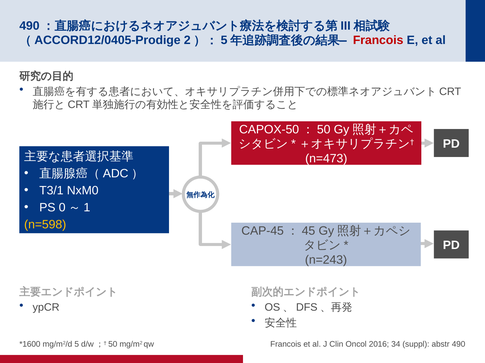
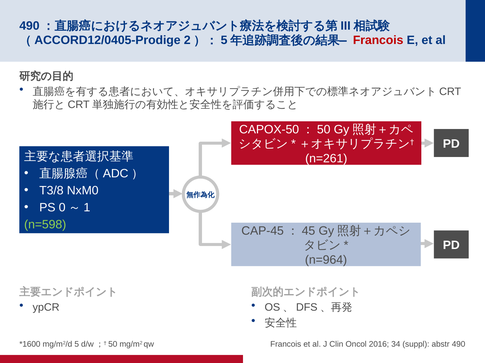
n=473: n=473 -> n=261 (326, 159)
T3/1: T3/1 -> T3/8 (51, 191)
n=598 colour: yellow -> light green (45, 225)
n=243: n=243 -> n=964 (326, 260)
